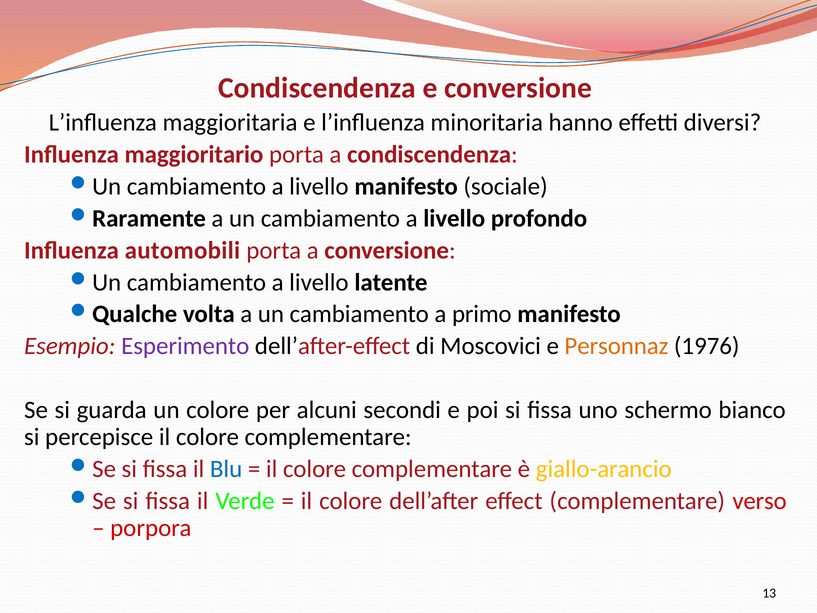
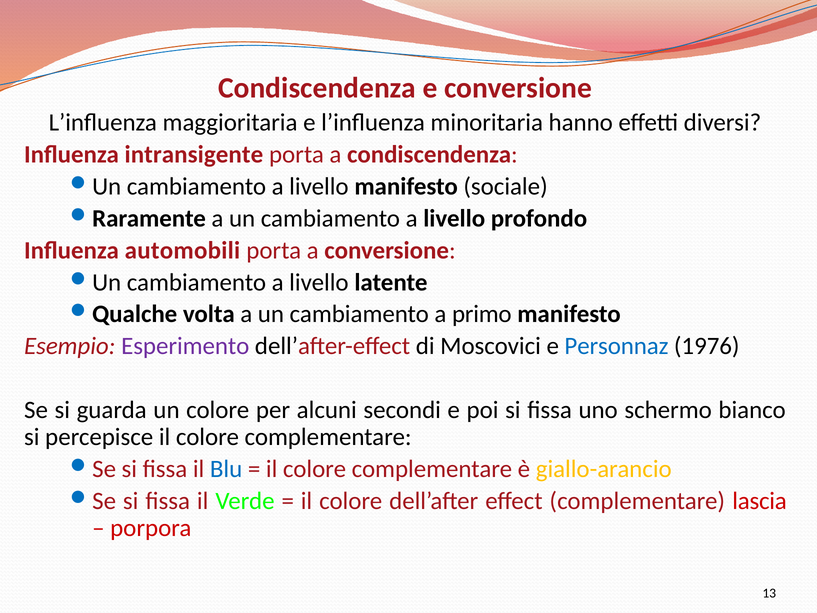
maggioritario: maggioritario -> intransigente (194, 154)
Personnaz colour: orange -> blue (616, 346)
verso: verso -> lascia (760, 501)
